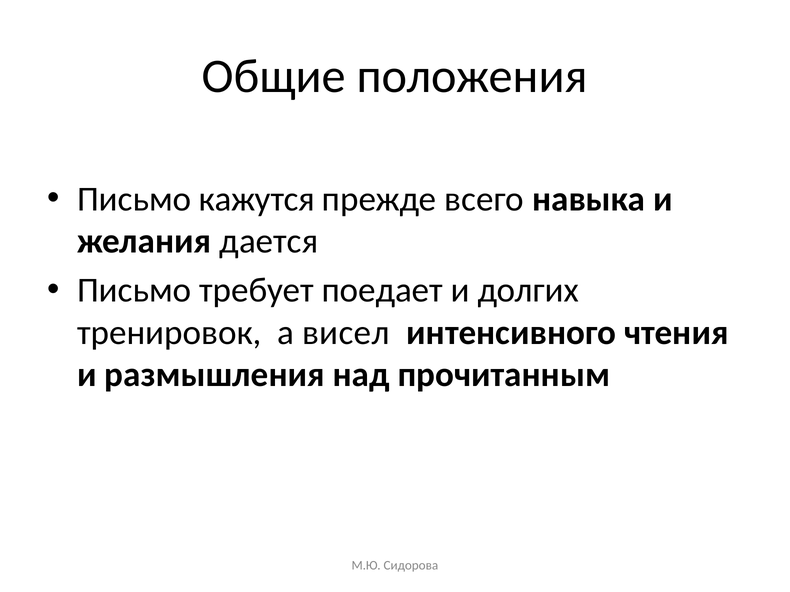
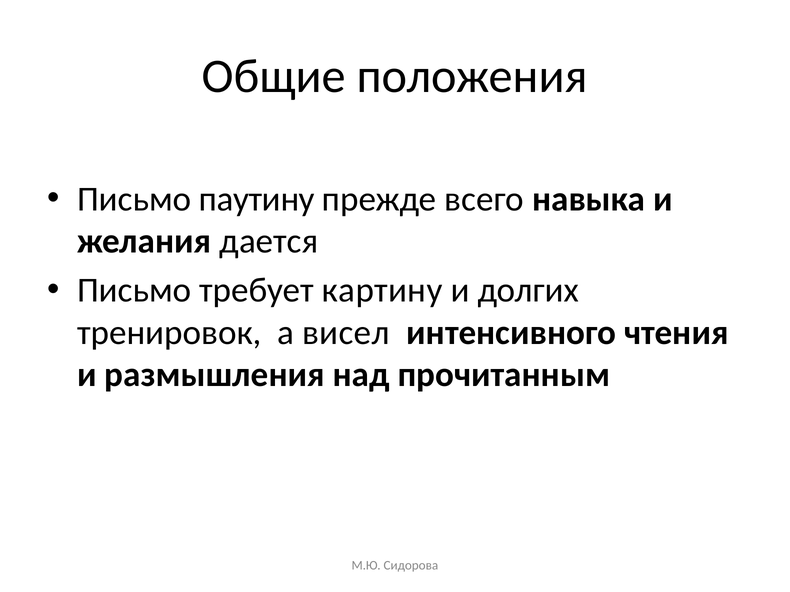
кажутся: кажутся -> паутину (257, 199)
поедает: поедает -> картину (382, 291)
